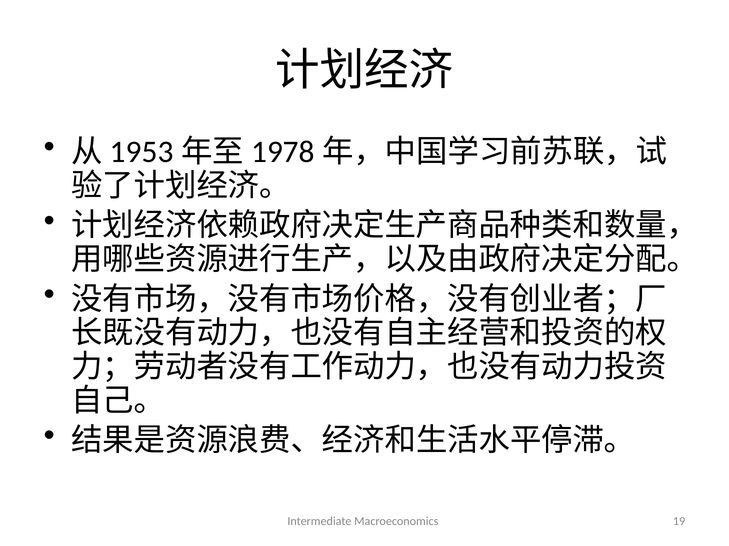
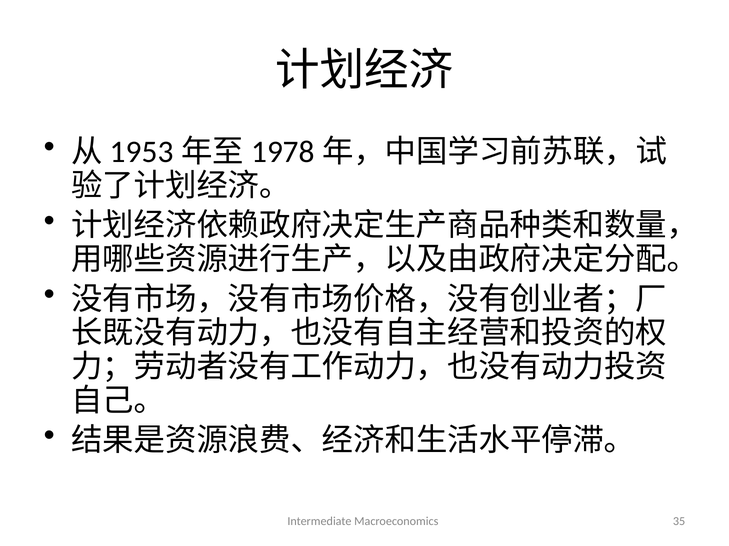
19: 19 -> 35 (679, 522)
